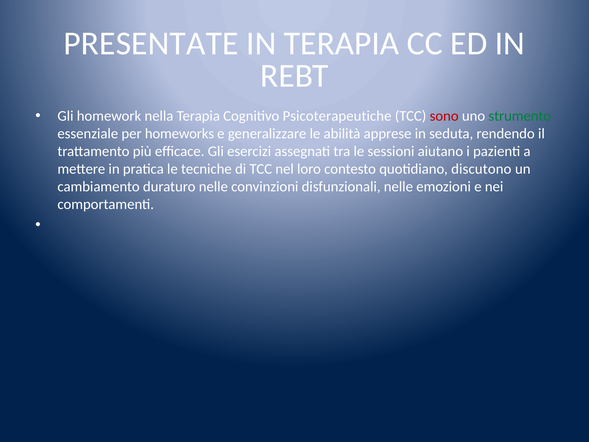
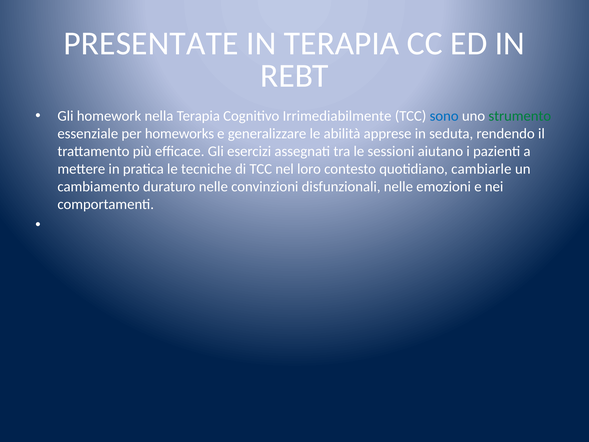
Psicoterapeutiche: Psicoterapeutiche -> Irrimediabilmente (337, 116)
sono colour: red -> blue (444, 116)
discutono: discutono -> cambiarle (481, 169)
